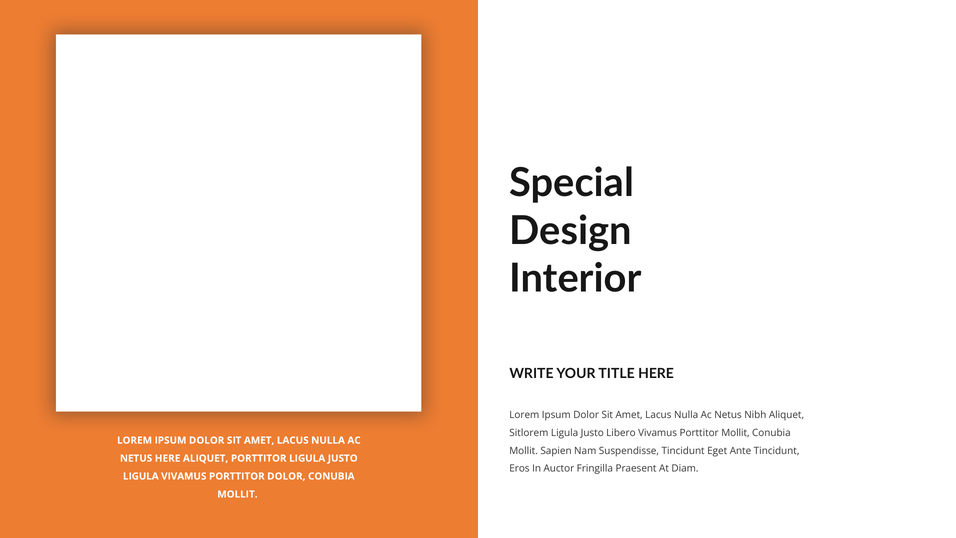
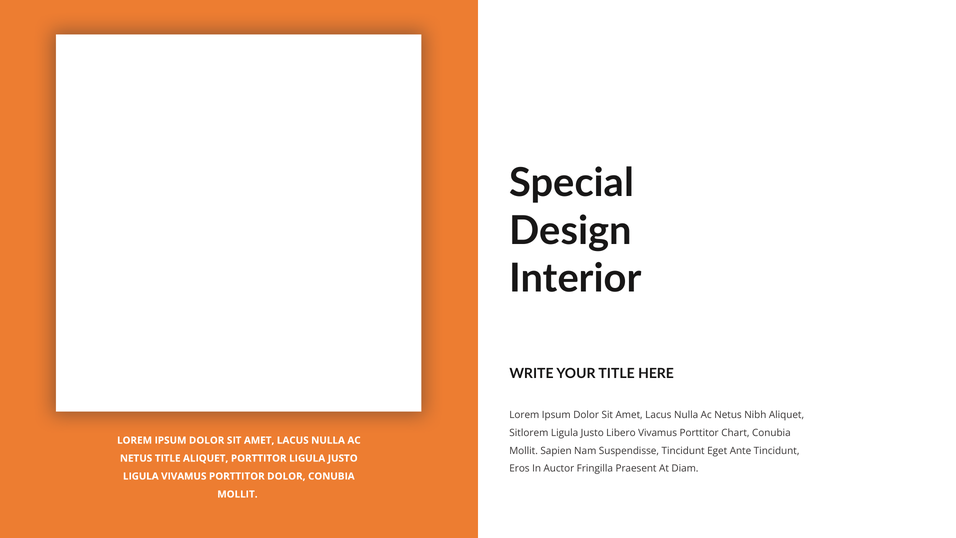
Porttitor Mollit: Mollit -> Chart (735, 433)
NETUS HERE: HERE -> TITLE (168, 458)
